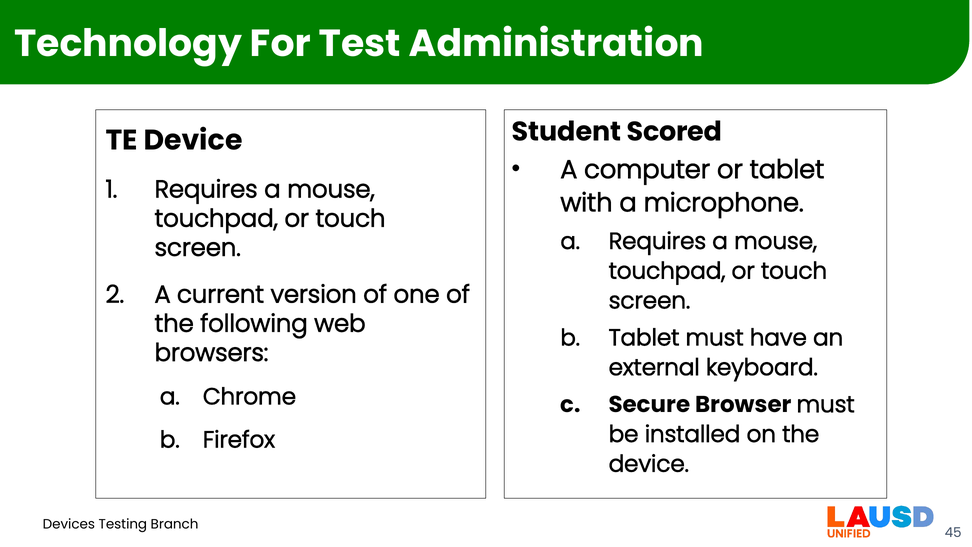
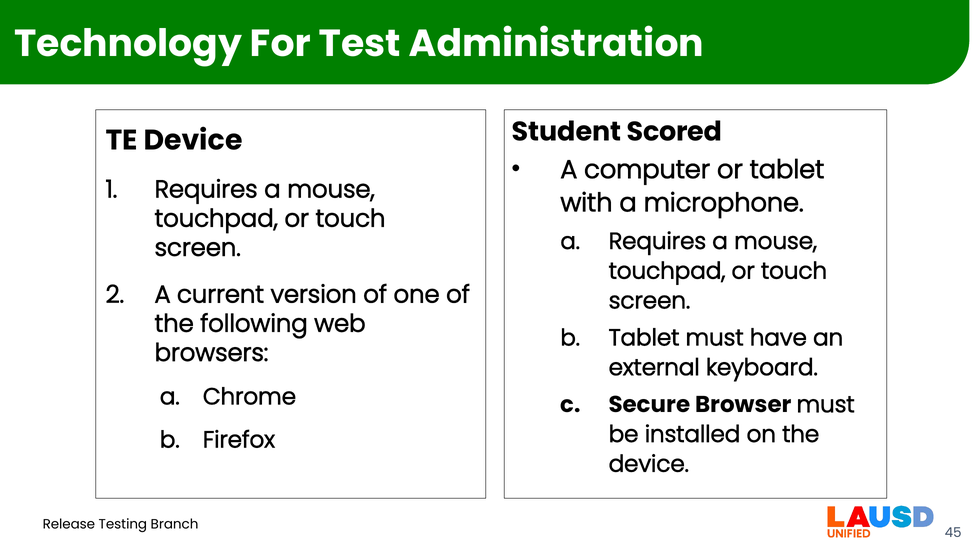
Devices: Devices -> Release (69, 524)
